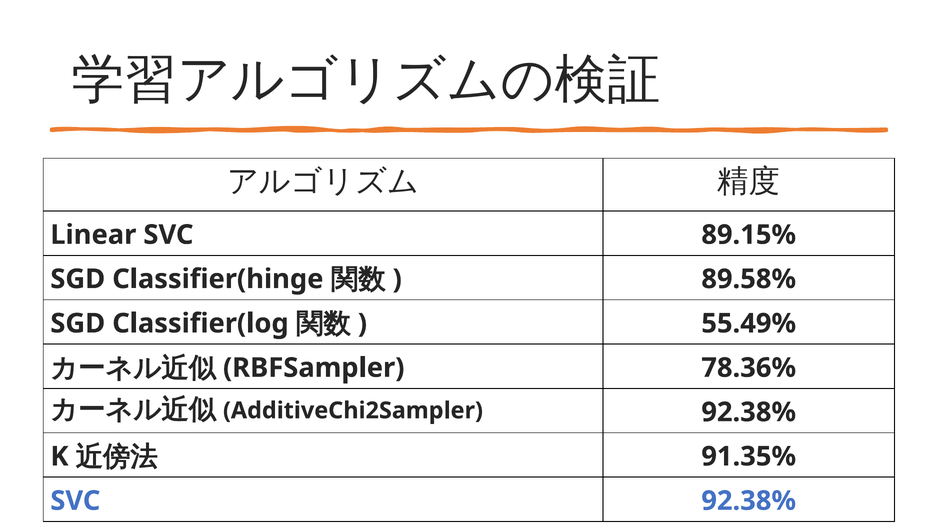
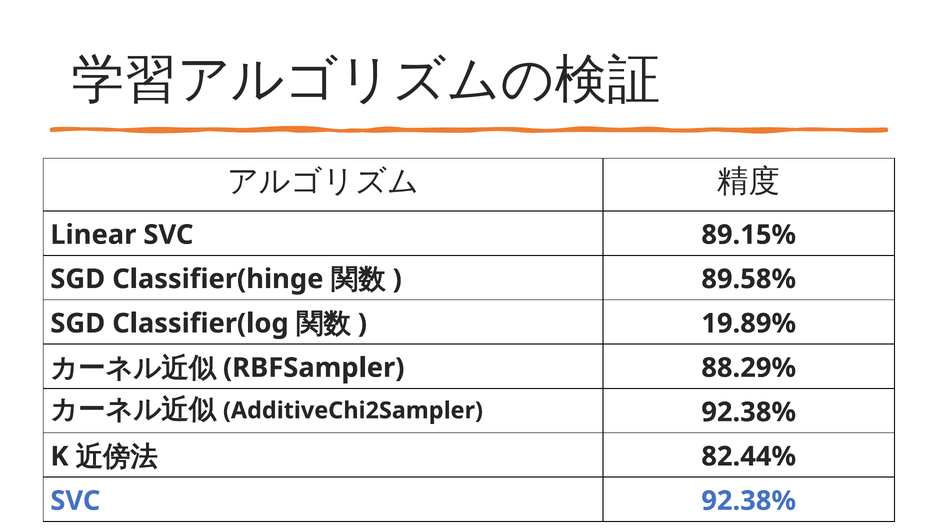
55.49%: 55.49% -> 19.89% (749, 323)
78.36%: 78.36% -> 88.29% (749, 368)
91.35%: 91.35% -> 82.44% (749, 456)
